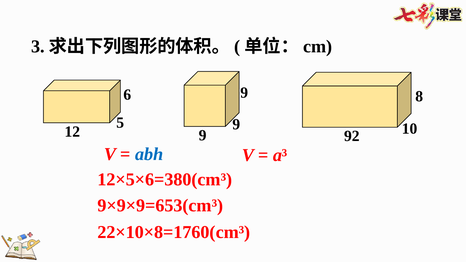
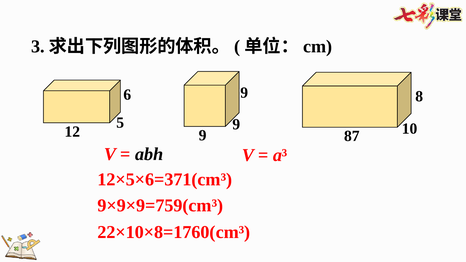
92: 92 -> 87 (352, 136)
abh colour: blue -> black (149, 154)
12×5×6=380(cm³: 12×5×6=380(cm³ -> 12×5×6=371(cm³ (165, 180)
9×9×9=653(cm³: 9×9×9=653(cm³ -> 9×9×9=759(cm³ (160, 206)
